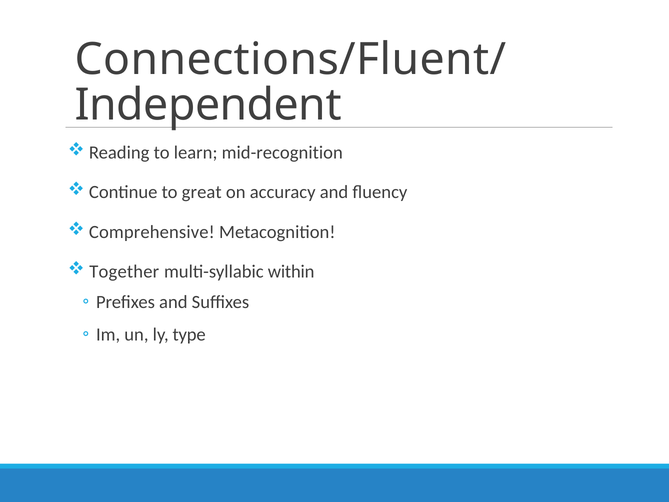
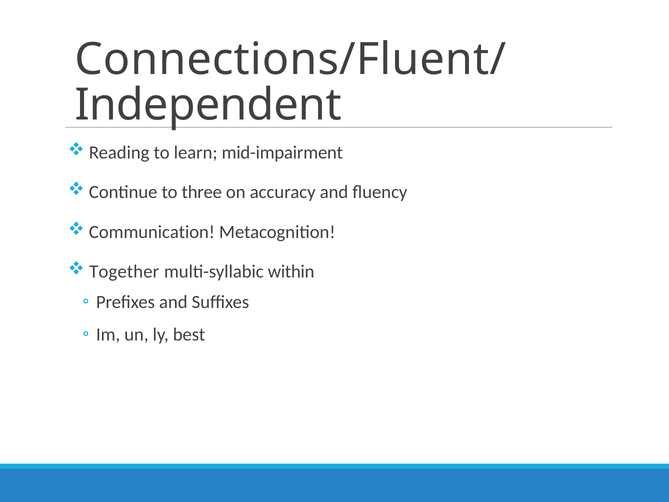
mid-recognition: mid-recognition -> mid-impairment (282, 152)
great: great -> three (202, 192)
Comprehensive: Comprehensive -> Communication (152, 232)
type: type -> best (189, 334)
